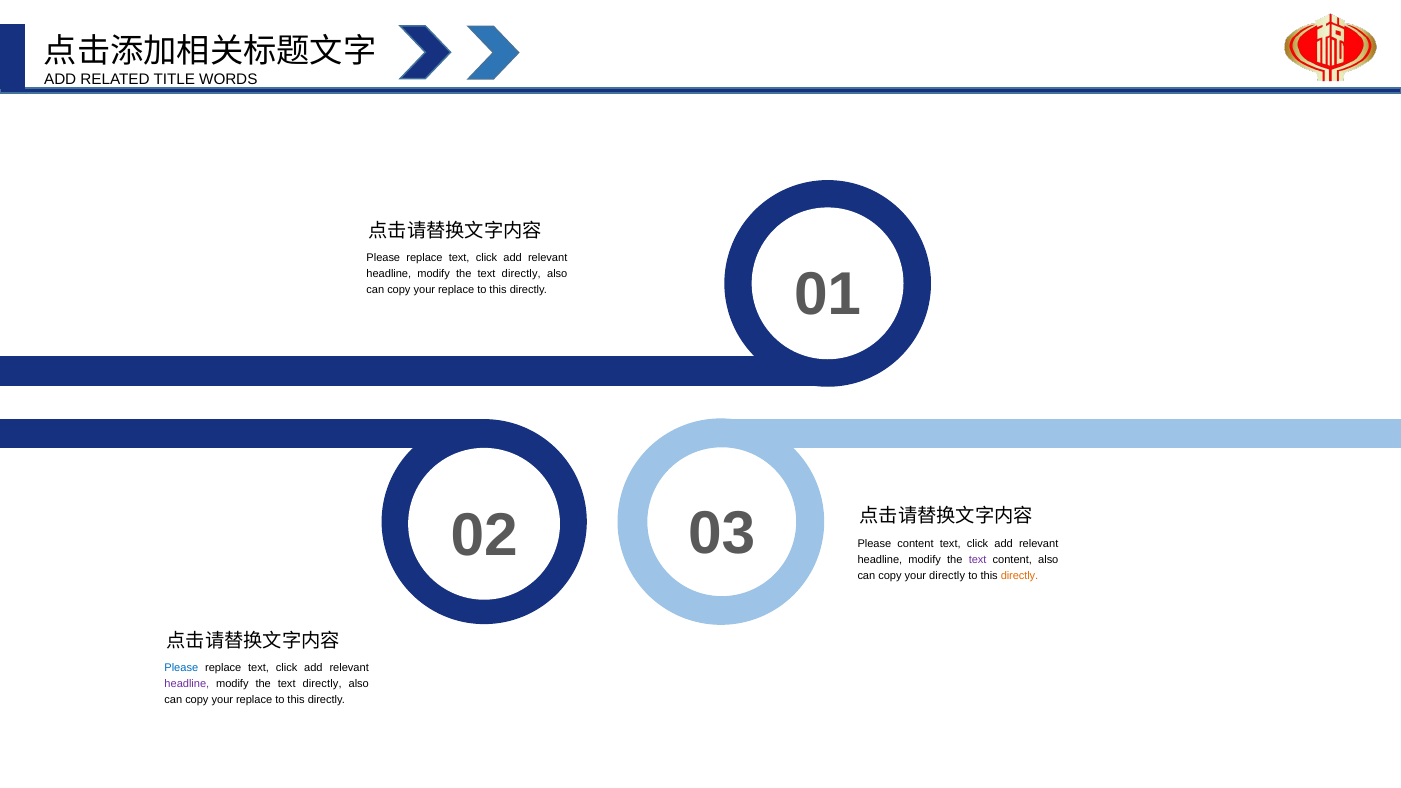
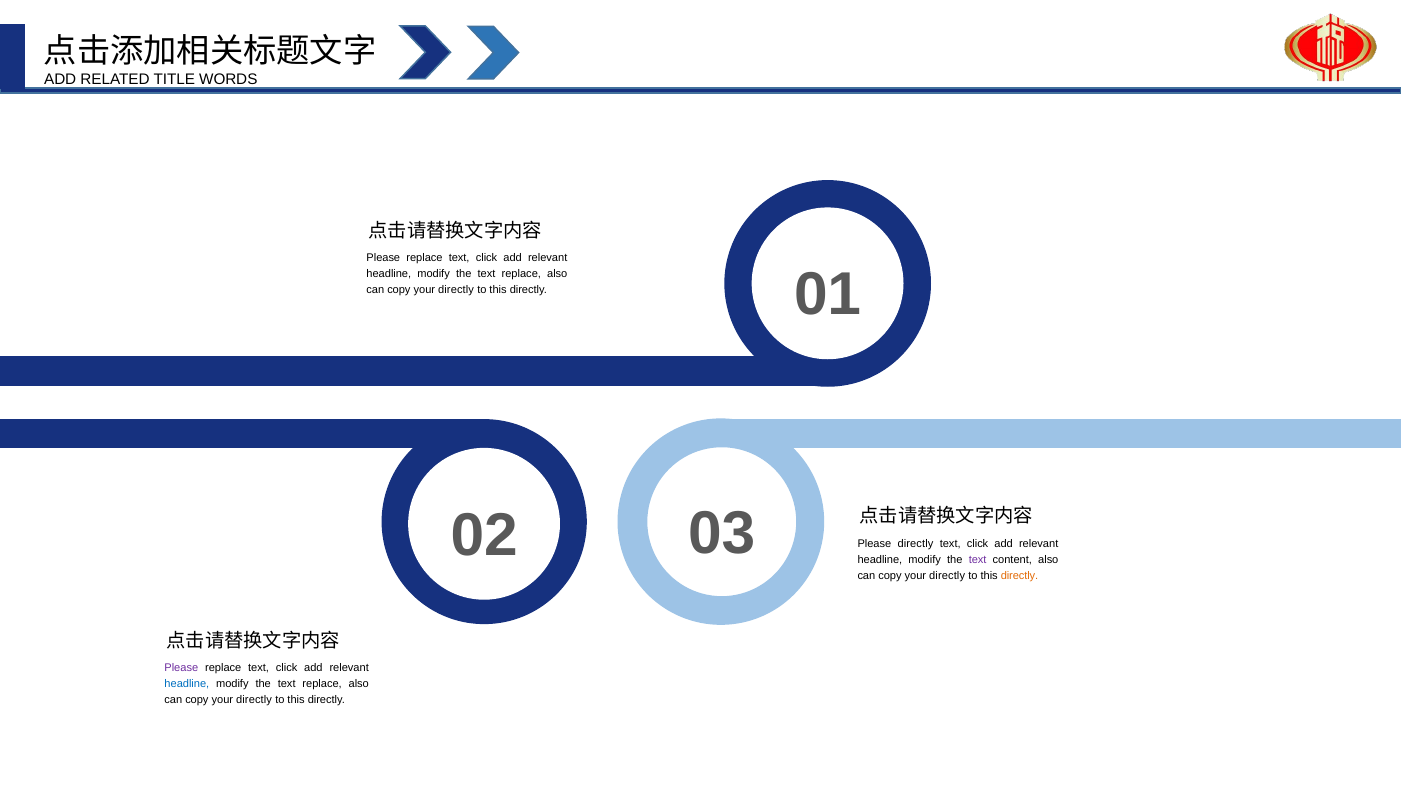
directly: directly -> replace (521, 274)
replace: replace -> directly (456, 290)
Please content: content -> directly (915, 544)
Please colour: blue -> purple (181, 668)
headline colour: purple -> blue (187, 684)
directly: directly -> replace (322, 684)
replace: replace -> directly (254, 700)
